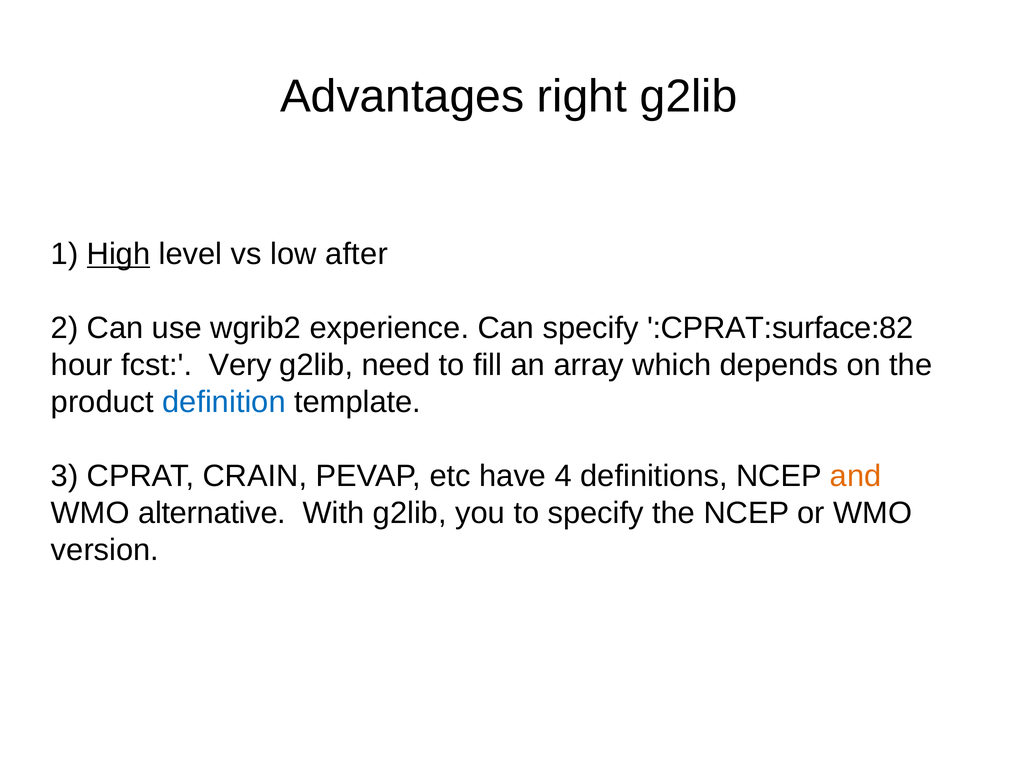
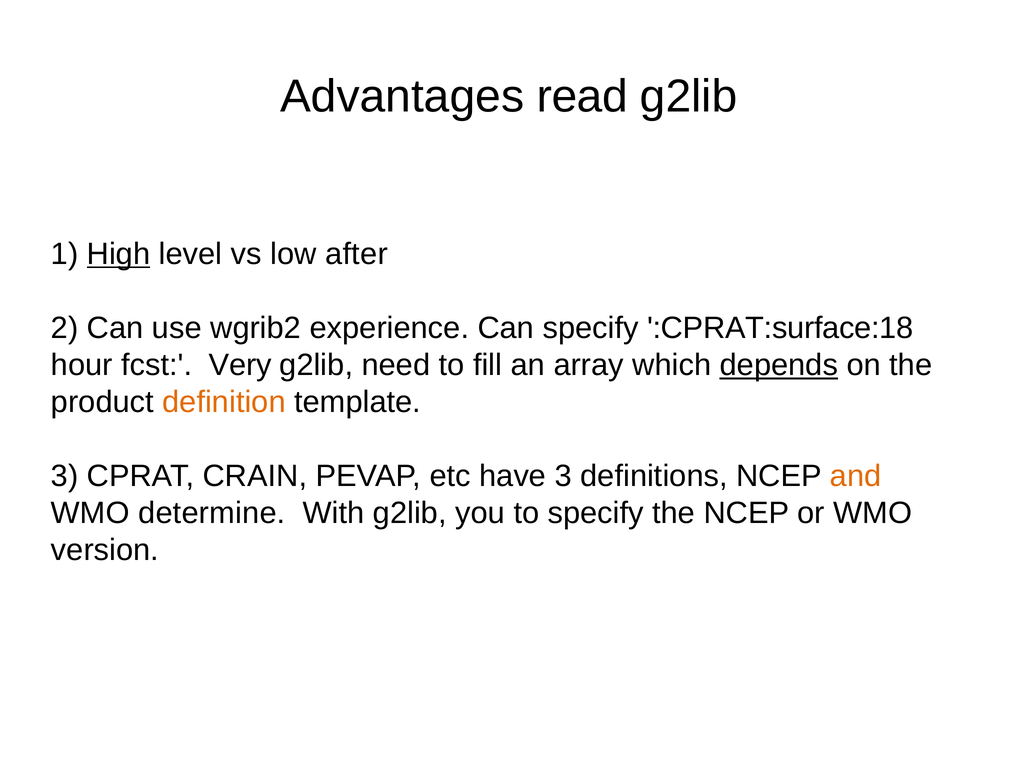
right: right -> read (582, 97)
:CPRAT:surface:82: :CPRAT:surface:82 -> :CPRAT:surface:18 (780, 328)
depends underline: none -> present (779, 365)
definition colour: blue -> orange (224, 402)
have 4: 4 -> 3 (563, 476)
alternative: alternative -> determine (212, 513)
